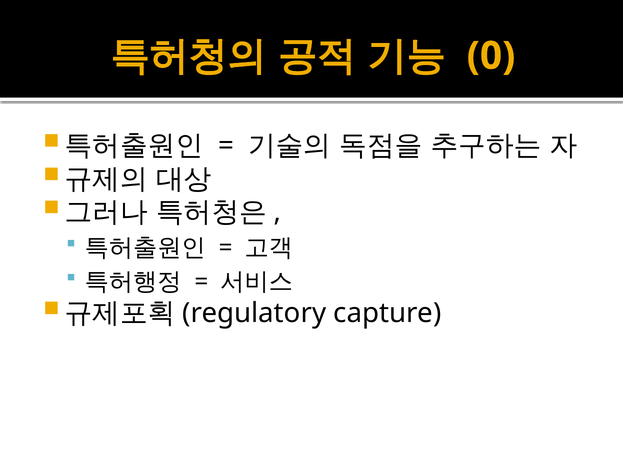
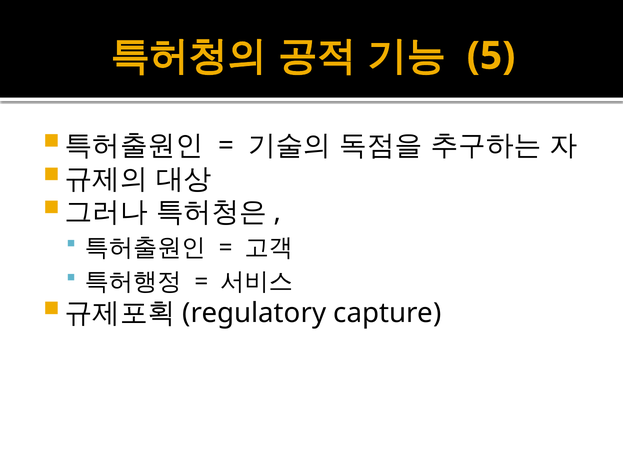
0: 0 -> 5 (491, 56)
